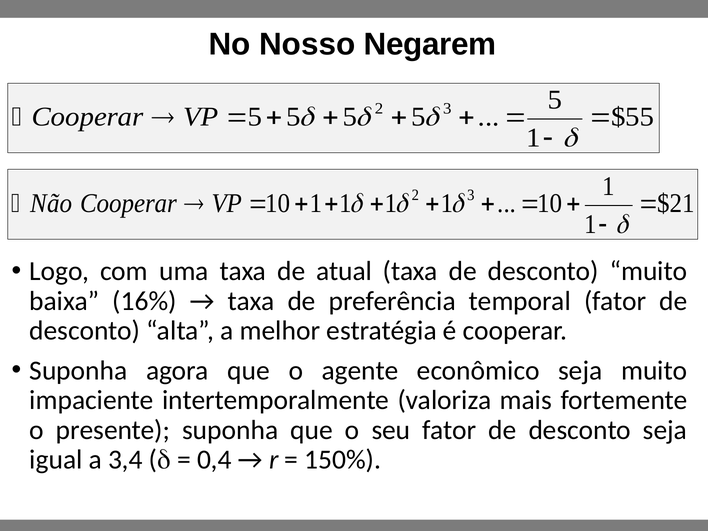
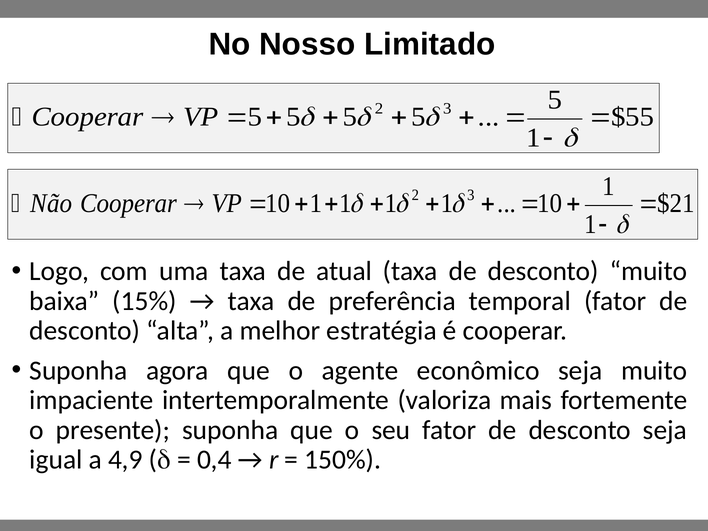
Negarem: Negarem -> Limitado (430, 44)
16%: 16% -> 15% (145, 301)
3,4: 3,4 -> 4,9 (125, 460)
